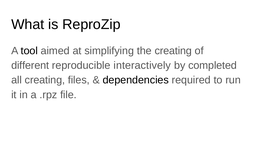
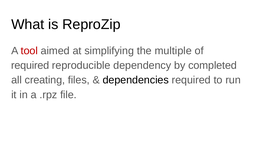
tool colour: black -> red (29, 51)
the creating: creating -> multiple (173, 51)
different: different -> required (30, 66)
interactively: interactively -> dependency (142, 66)
